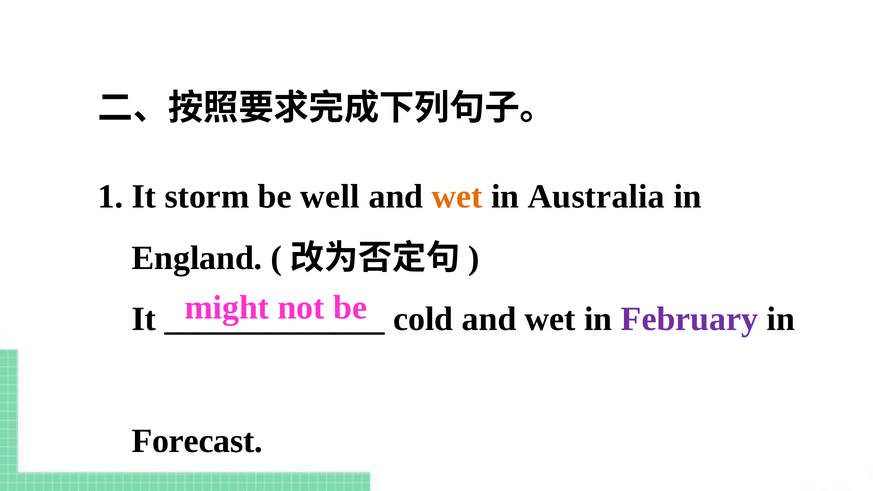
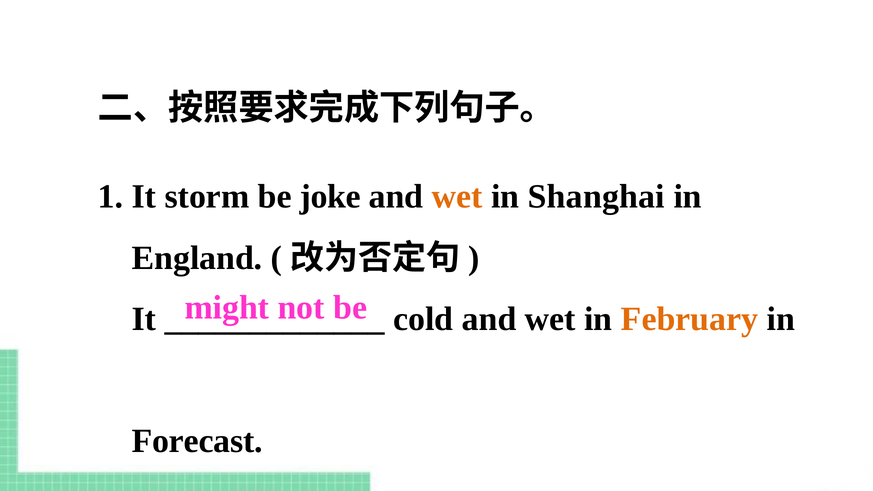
well: well -> joke (330, 197)
Australia: Australia -> Shanghai (596, 197)
February colour: purple -> orange (690, 319)
